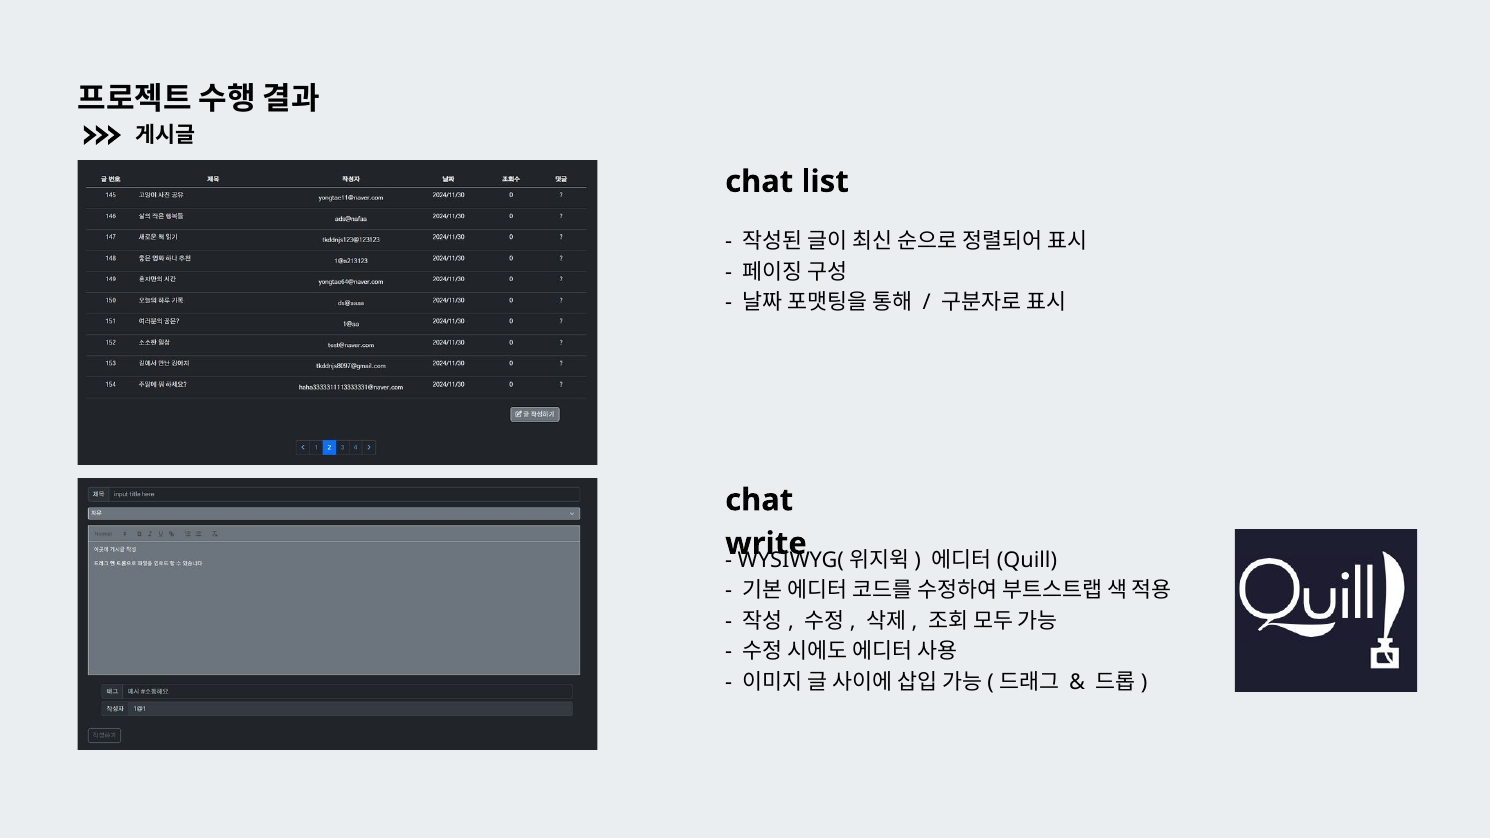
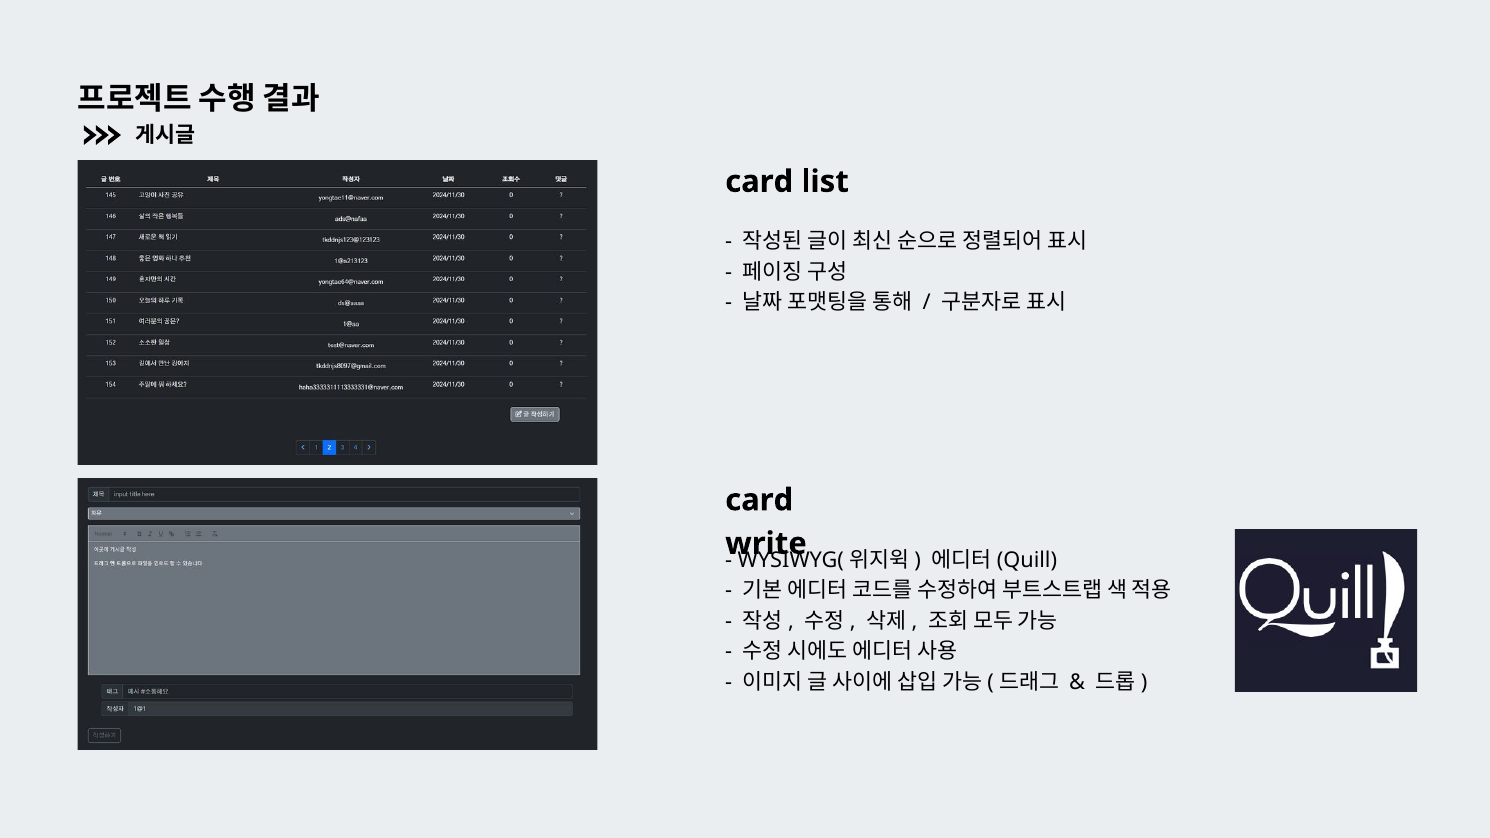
chat: chat -> card (759, 182)
chat: chat -> card (759, 500)
